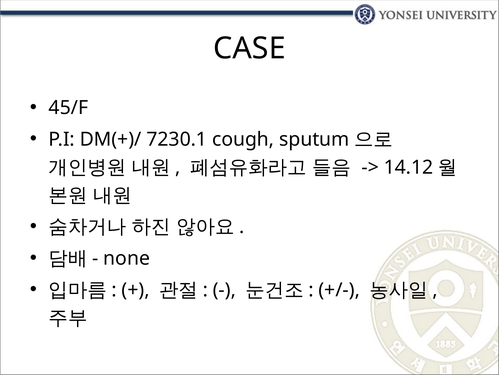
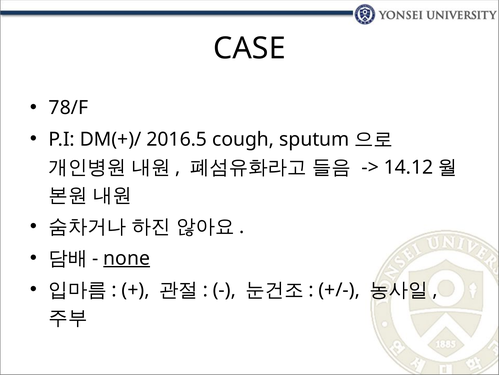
45/F: 45/F -> 78/F (68, 107)
7230.1: 7230.1 -> 2016.5 (177, 139)
none underline: none -> present (127, 258)
